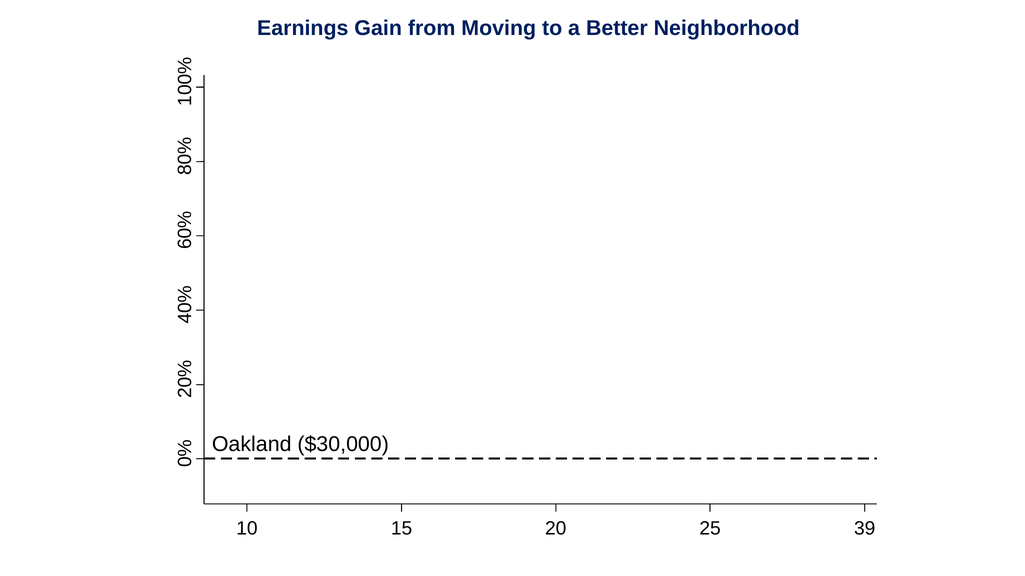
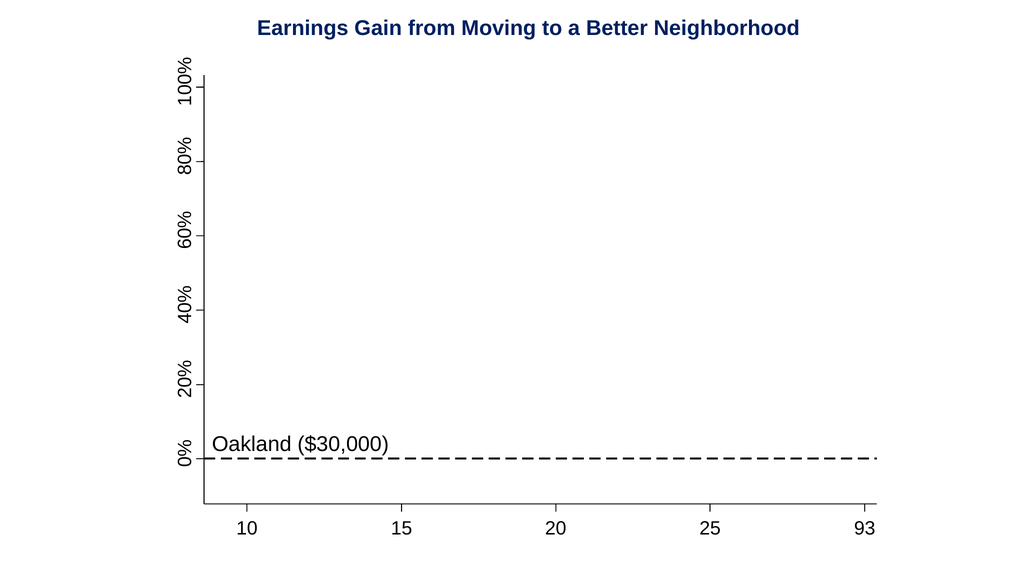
39: 39 -> 93 (865, 529)
